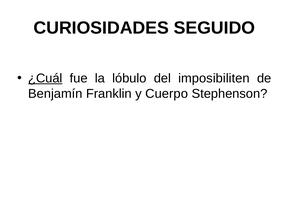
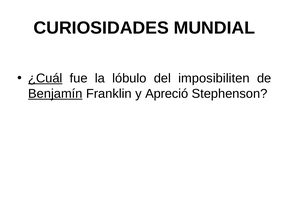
SEGUIDO: SEGUIDO -> MUNDIAL (214, 28)
Benjamín underline: none -> present (55, 94)
Cuerpo: Cuerpo -> Apreció (167, 94)
